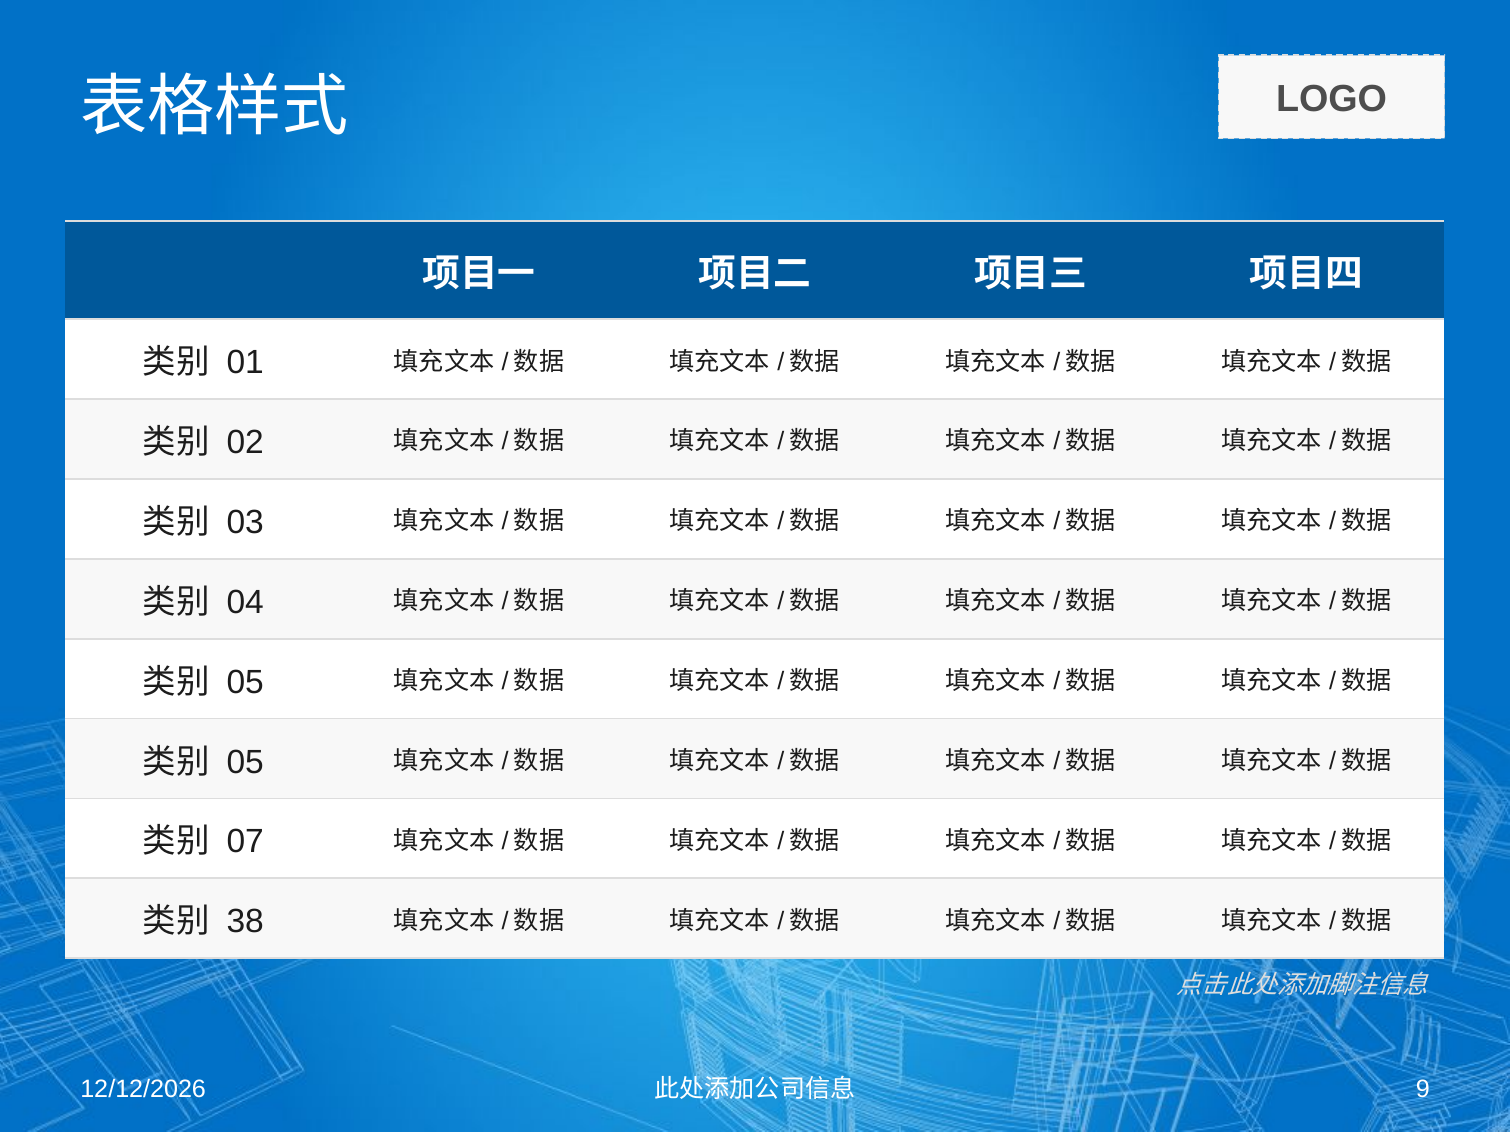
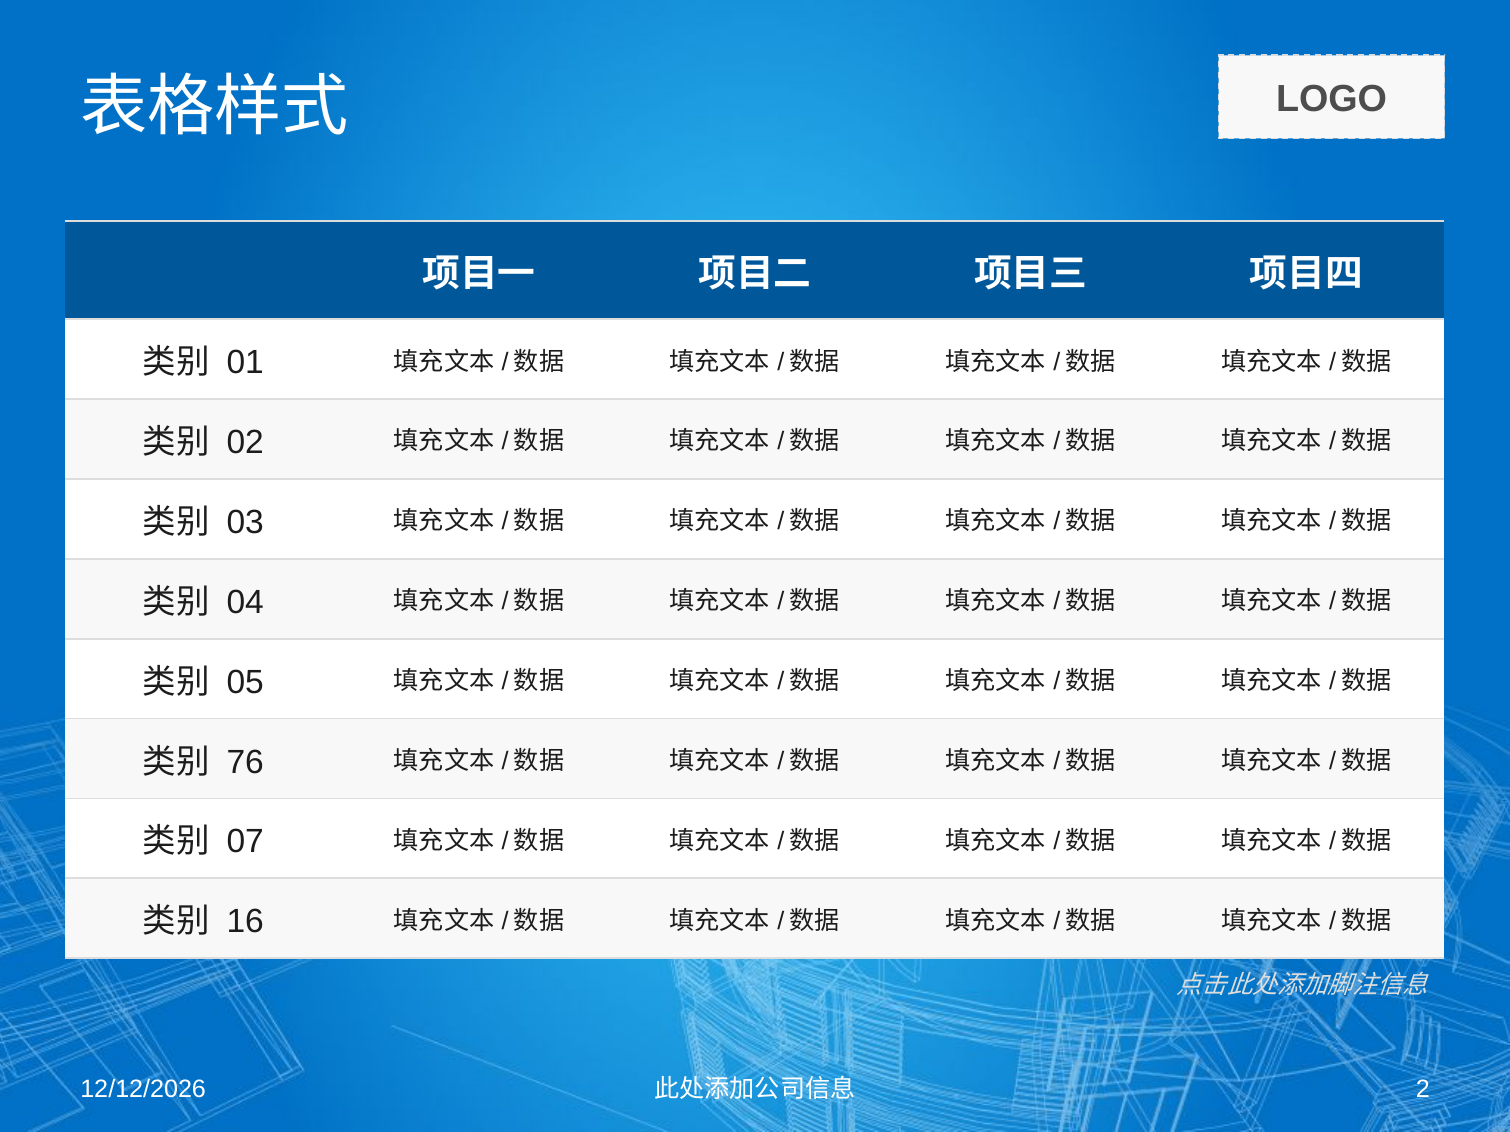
05: 05 -> 76 (245, 762)
38: 38 -> 16 (245, 922)
9: 9 -> 2 (1423, 1090)
